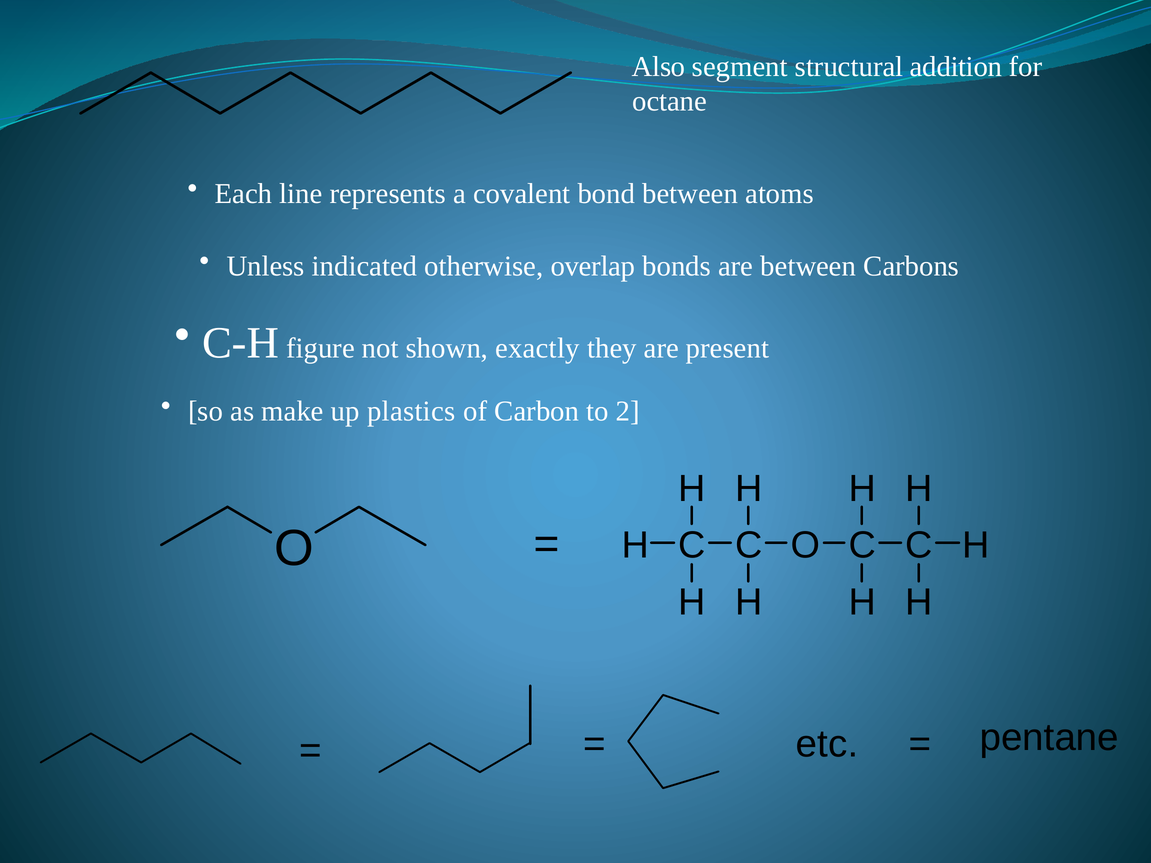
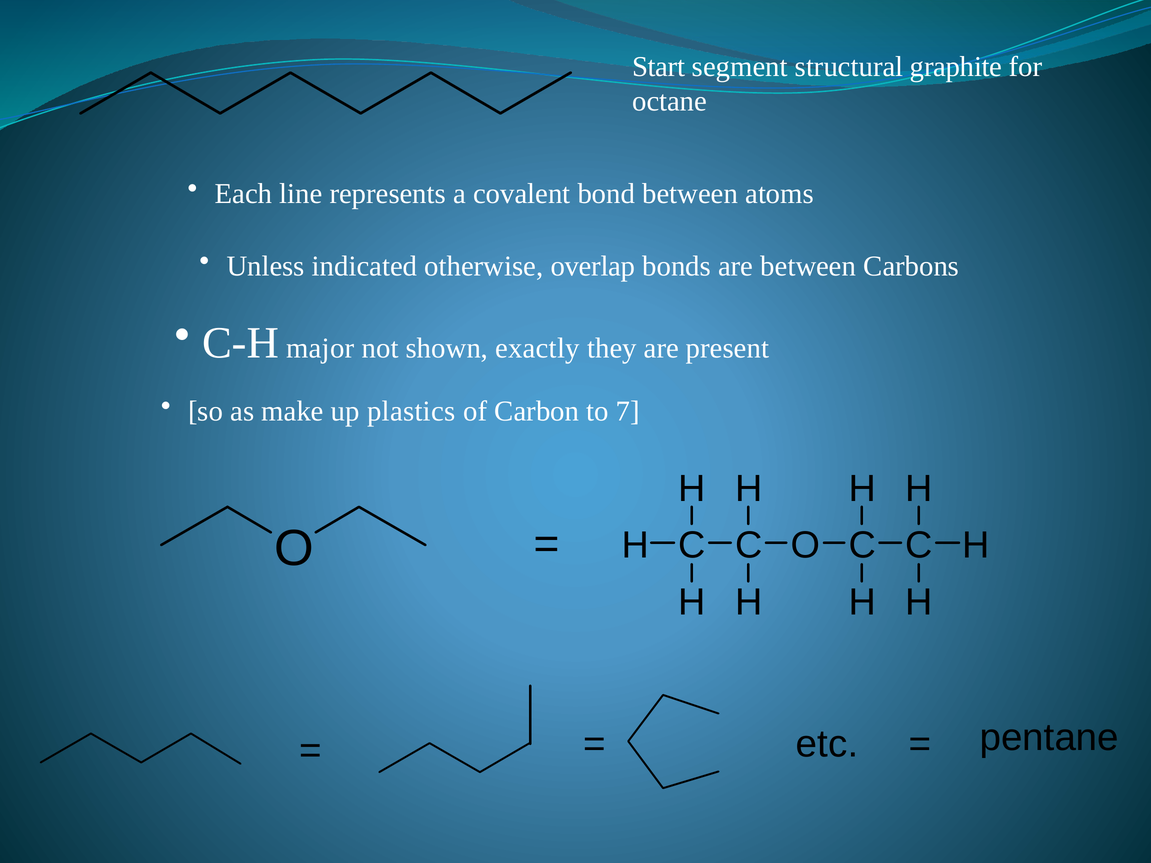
Also: Also -> Start (659, 67)
addition: addition -> graphite (956, 67)
figure: figure -> major (320, 348)
2: 2 -> 7 (628, 411)
